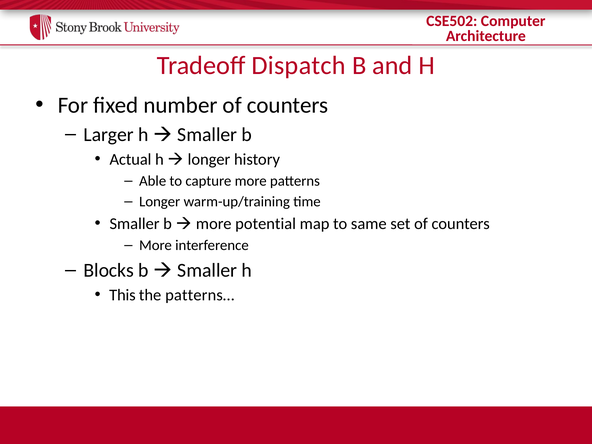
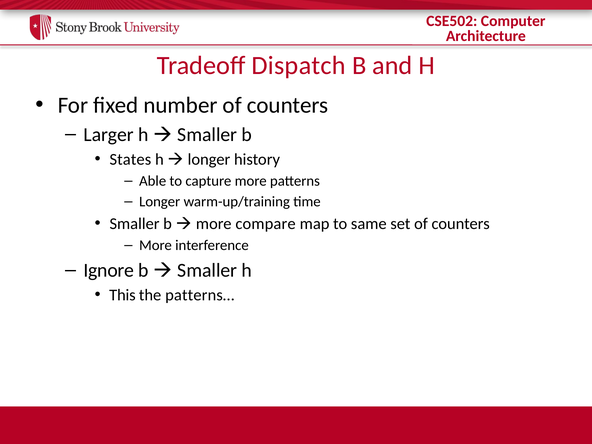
Actual: Actual -> States (130, 159)
potential: potential -> compare (266, 224)
Blocks: Blocks -> Ignore (109, 270)
